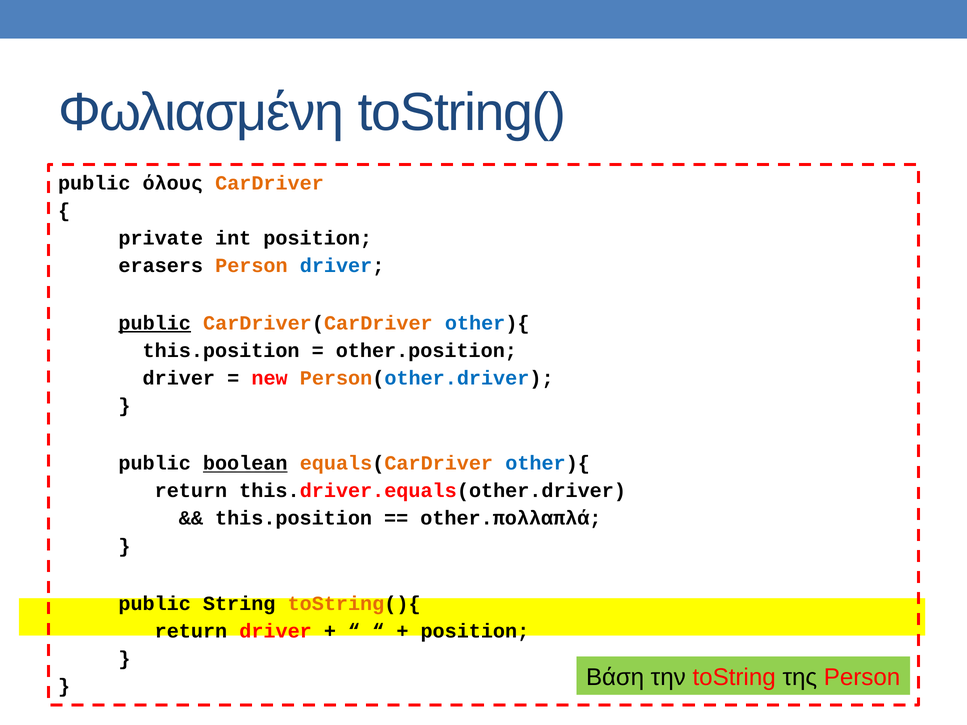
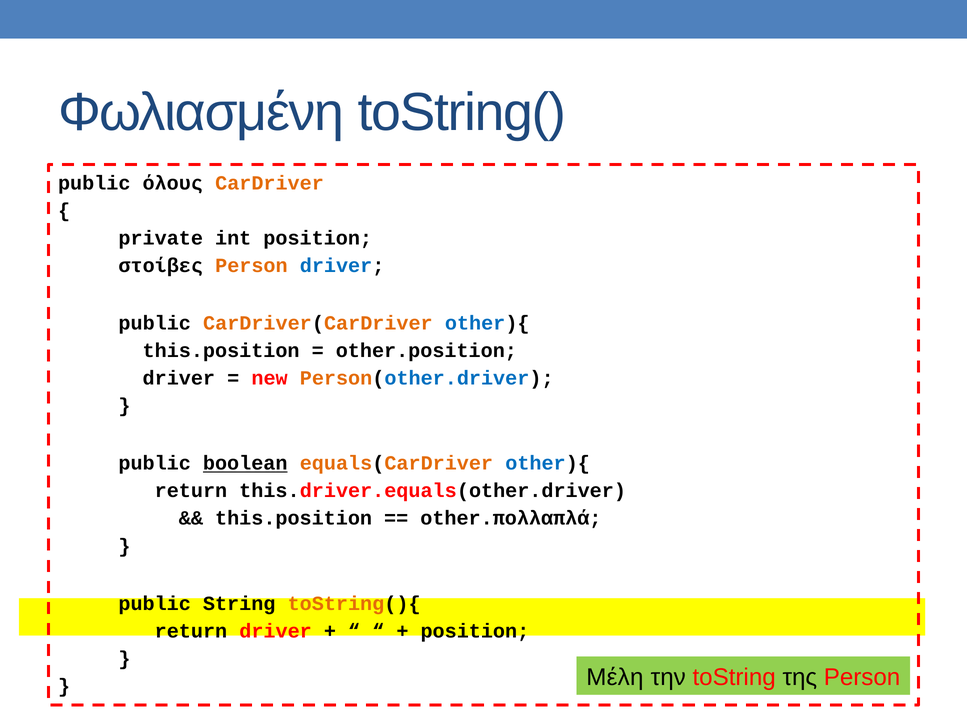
erasers: erasers -> στοίβες (161, 266)
public underline: present -> none (155, 323)
Βάση: Βάση -> Μέλη (615, 678)
